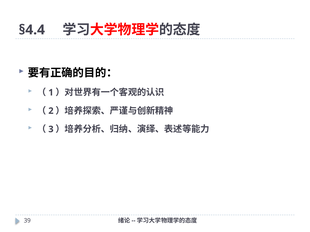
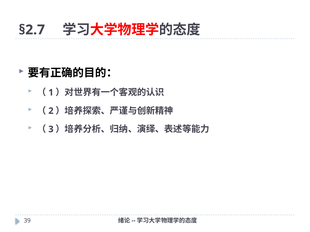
§4.4: §4.4 -> §2.7 (32, 30)
